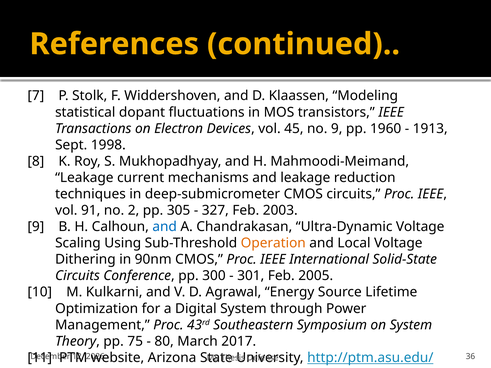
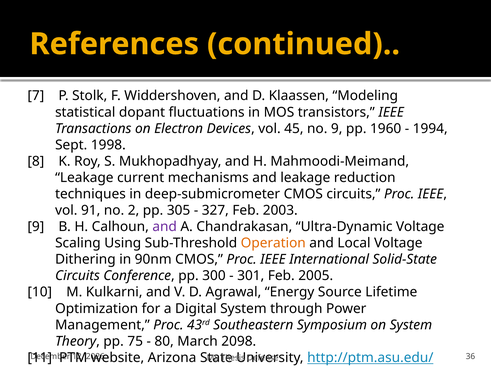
1913: 1913 -> 1994 (430, 129)
and colour: blue -> purple (165, 227)
2017: 2017 -> 2098 (239, 341)
